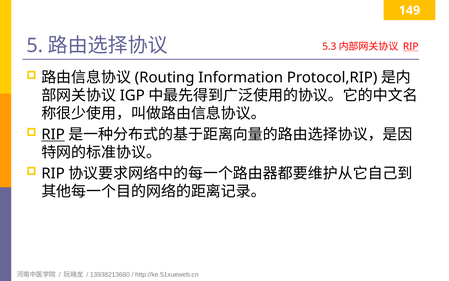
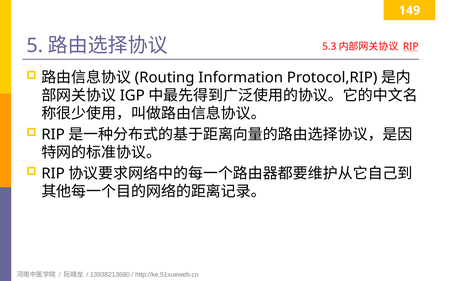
RIP underline: present -> none (53, 134)
